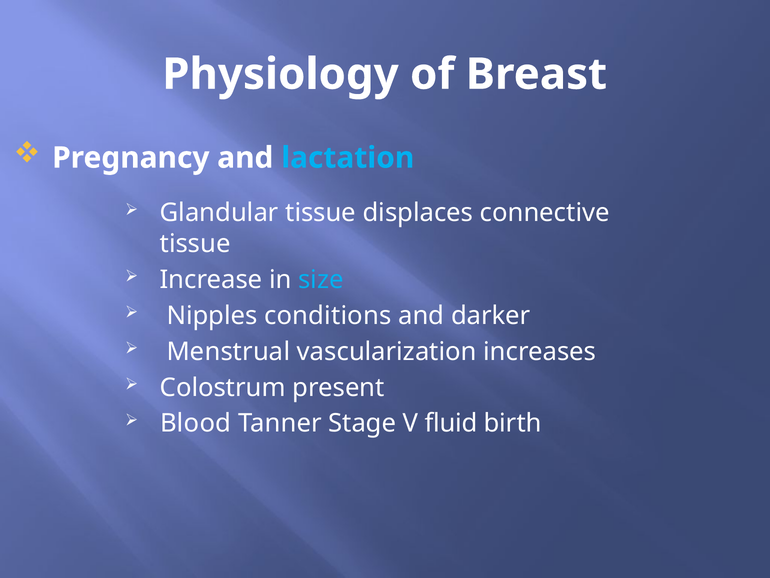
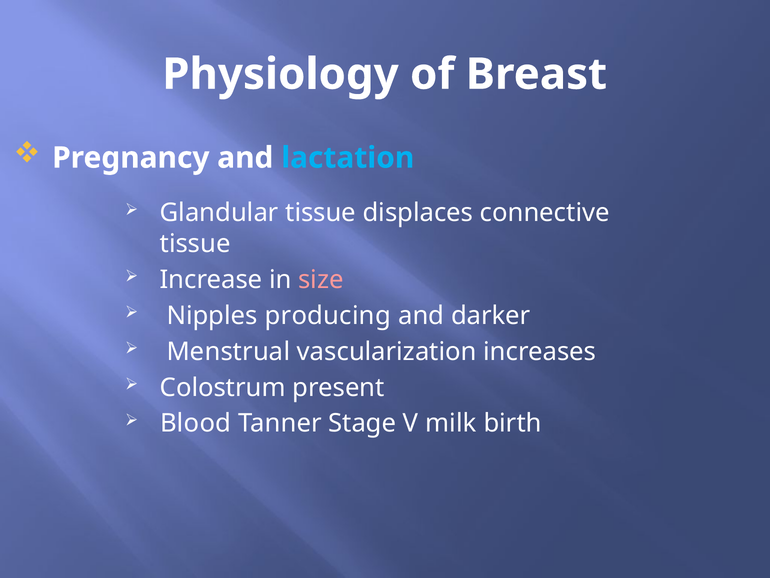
size colour: light blue -> pink (321, 279)
conditions: conditions -> producing (328, 315)
fluid: fluid -> milk (451, 423)
